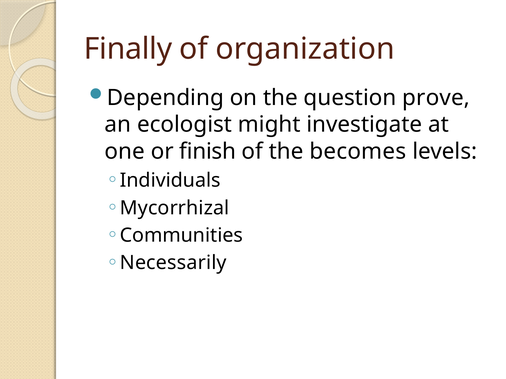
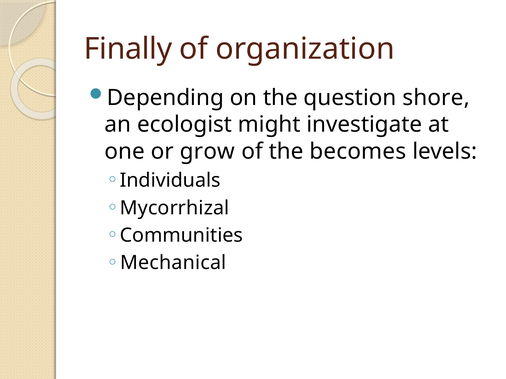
prove: prove -> shore (436, 98)
finish: finish -> grow (207, 152)
Necessarily: Necessarily -> Mechanical (173, 263)
